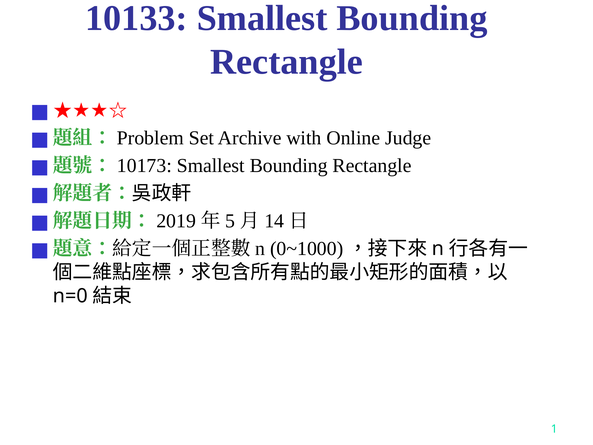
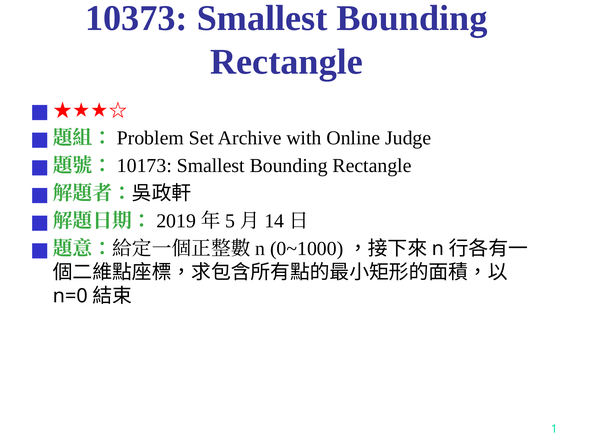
10133: 10133 -> 10373 (136, 18)
